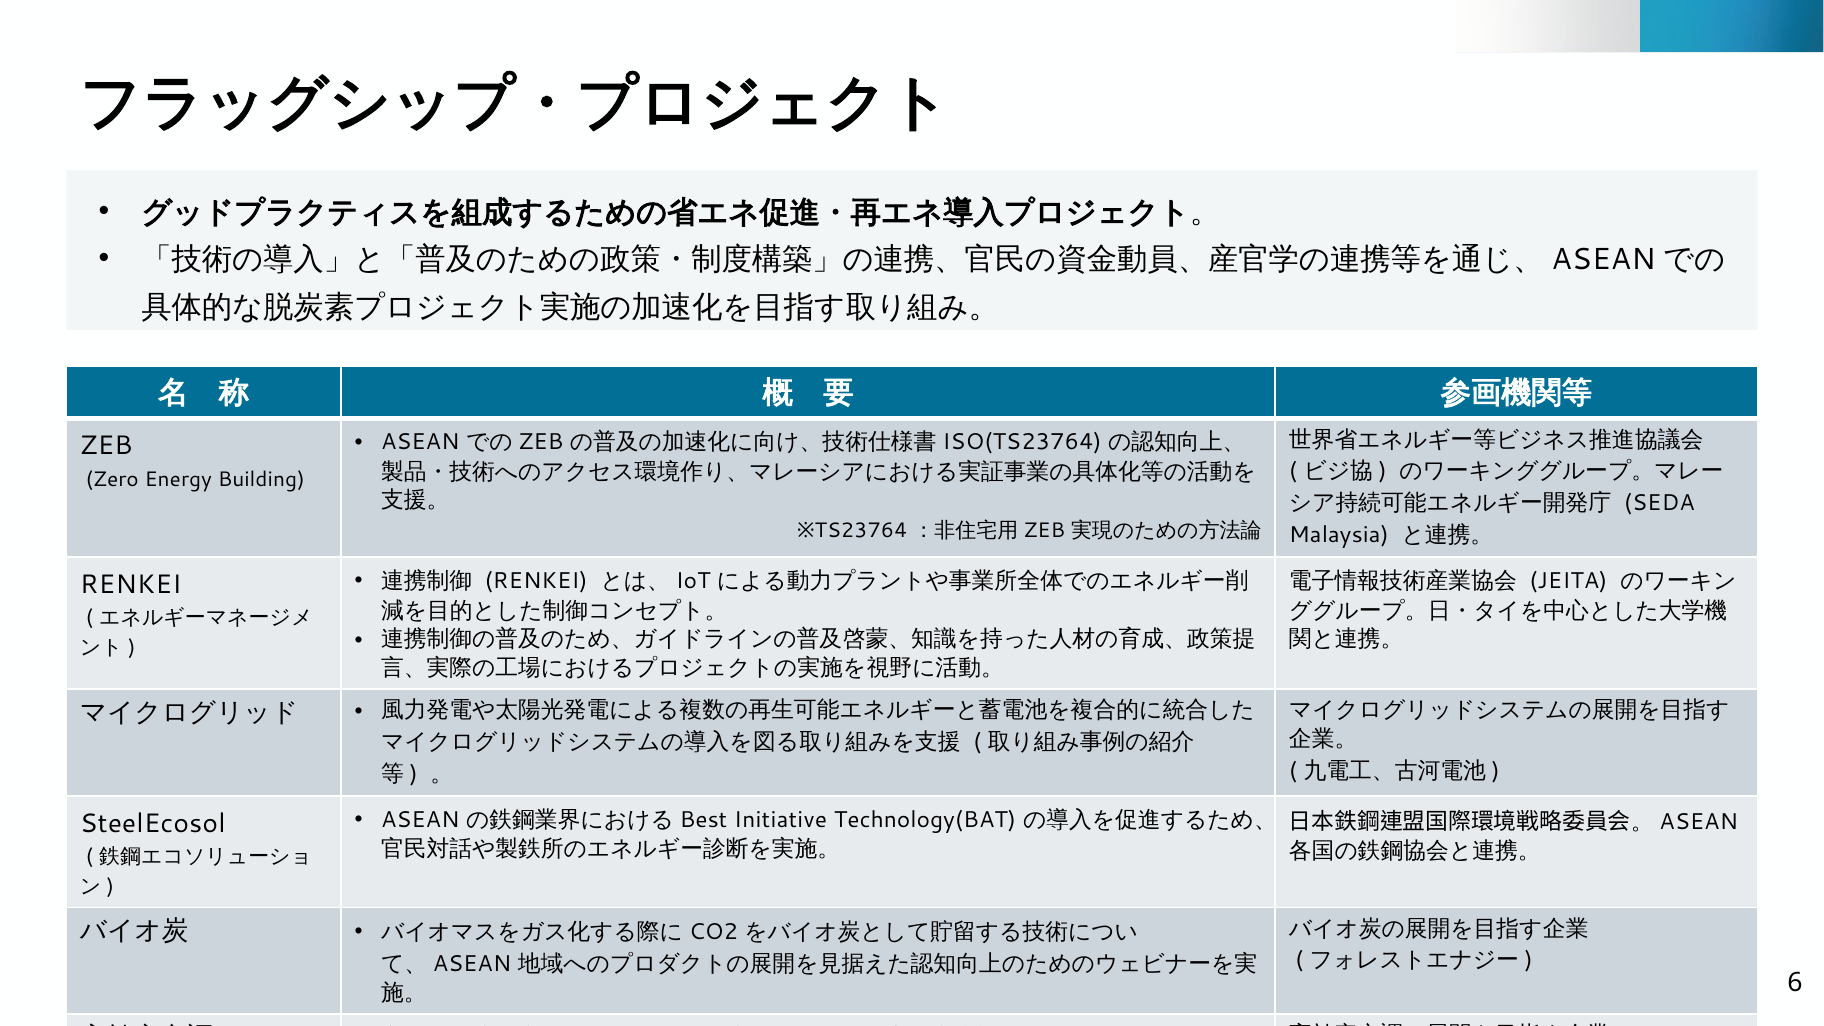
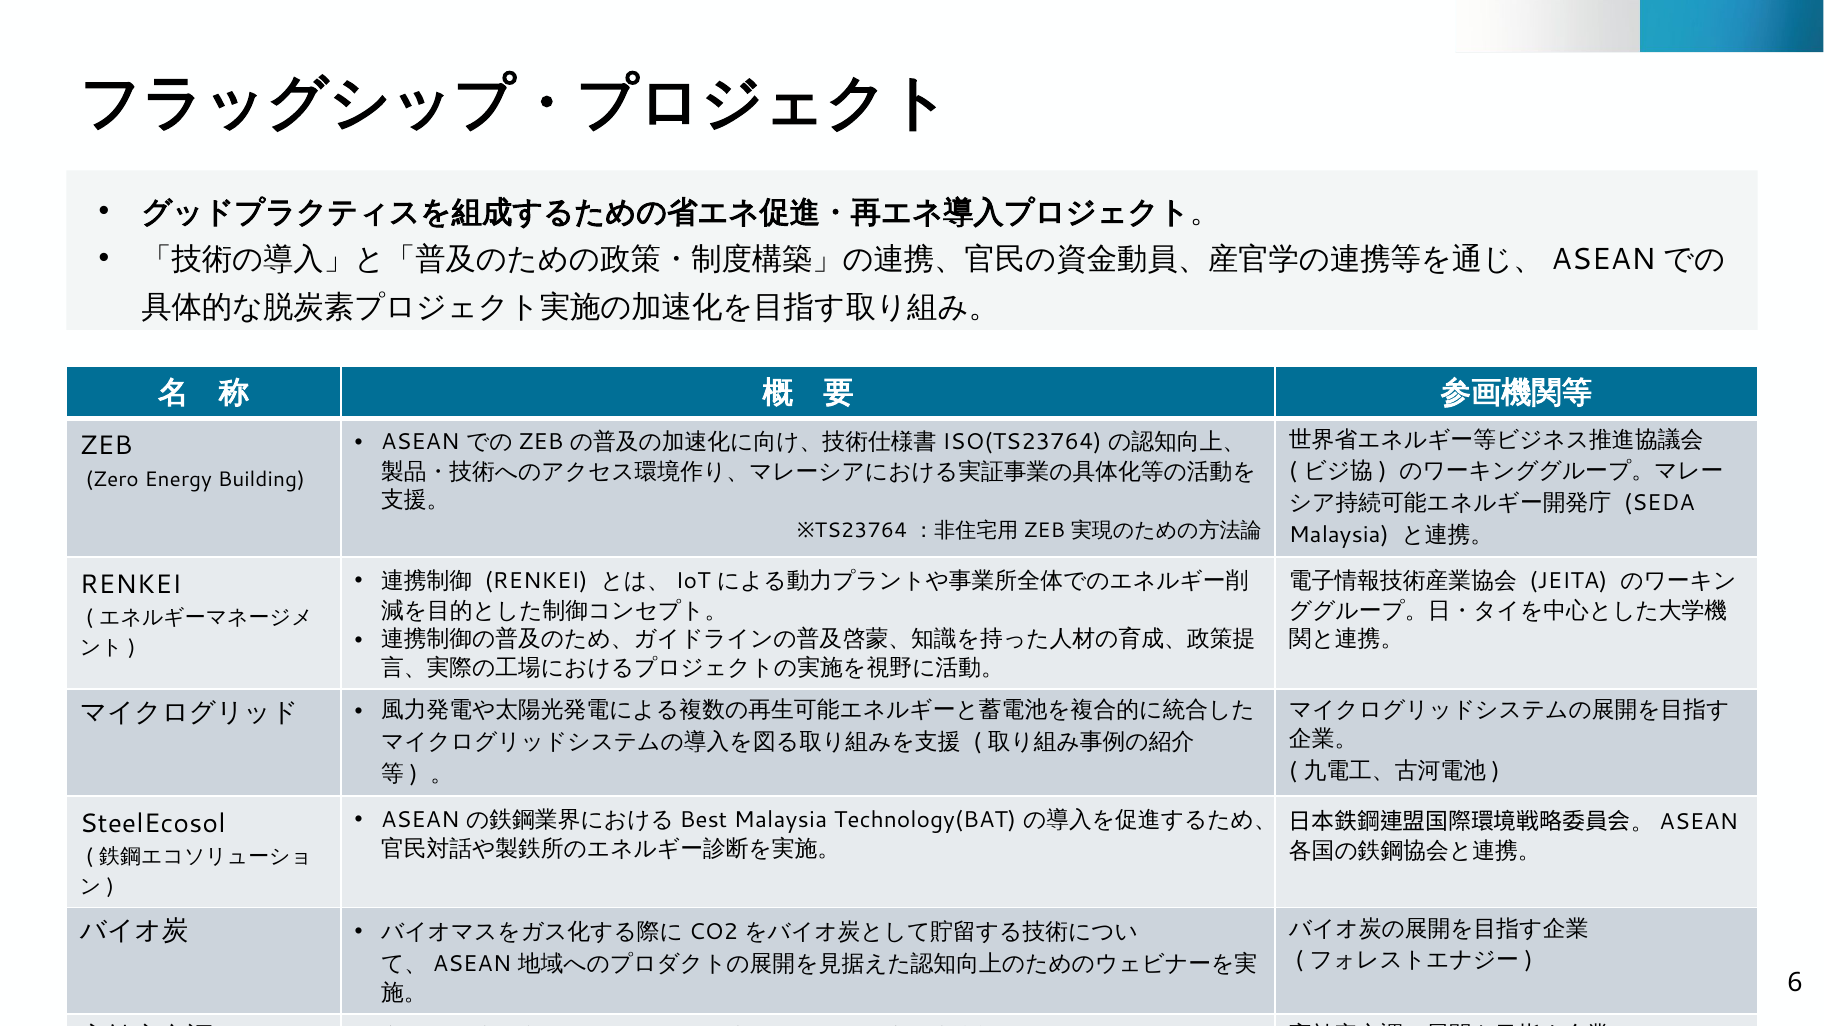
Initiative: Initiative -> Malaysia (781, 820)
